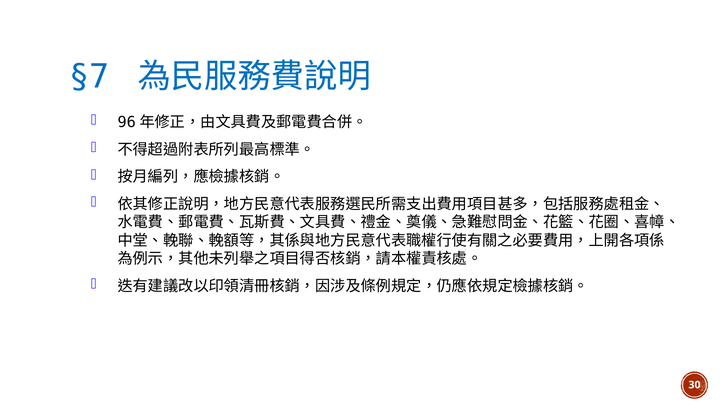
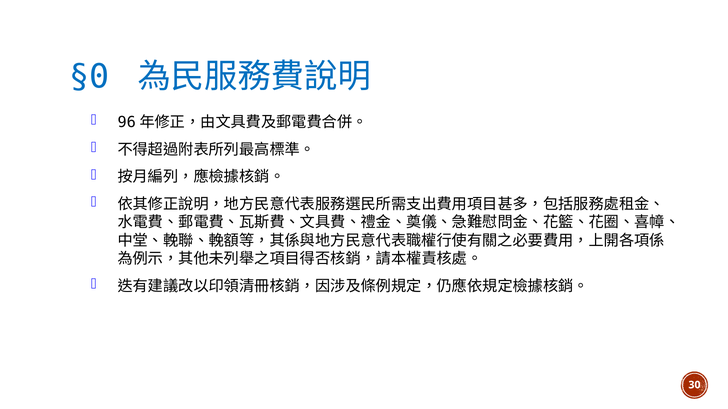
§7: §7 -> §0 (89, 77)
